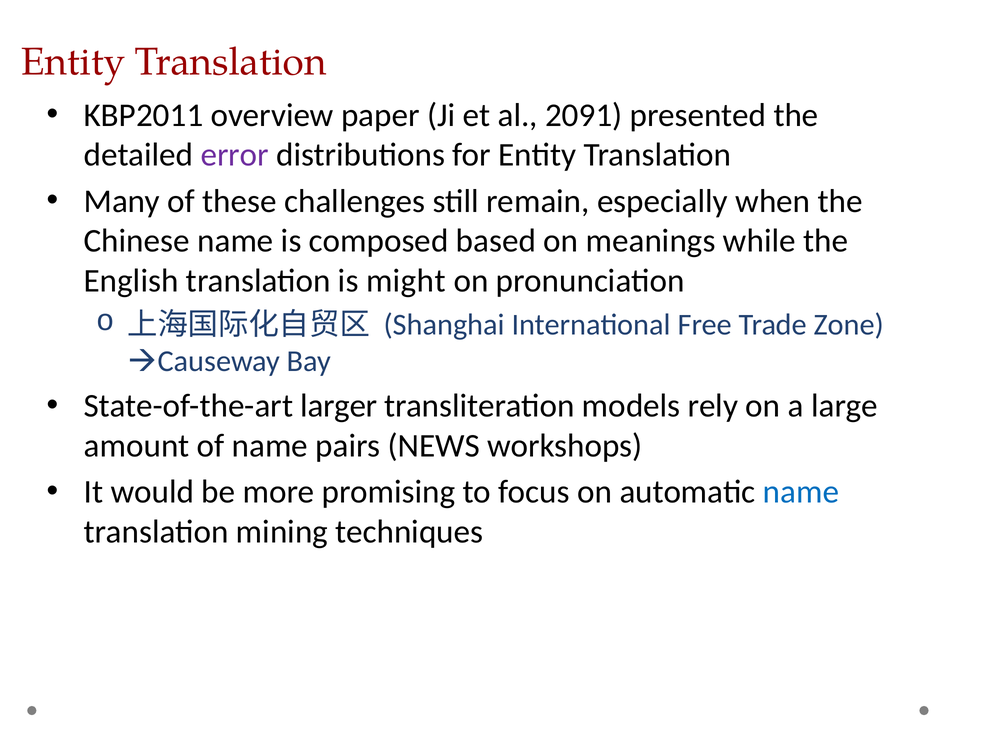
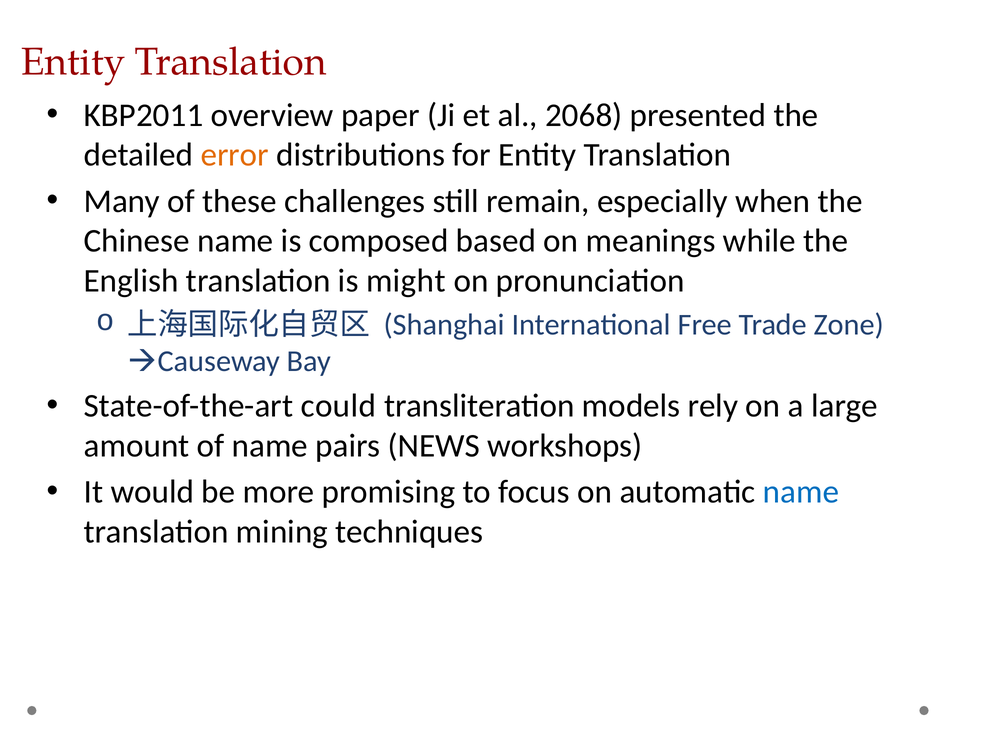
2091: 2091 -> 2068 (584, 115)
error colour: purple -> orange (235, 155)
larger: larger -> could (338, 406)
